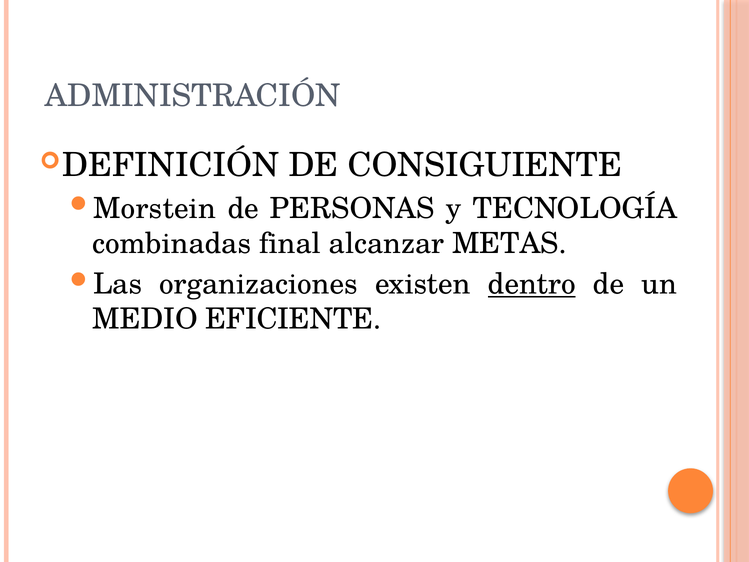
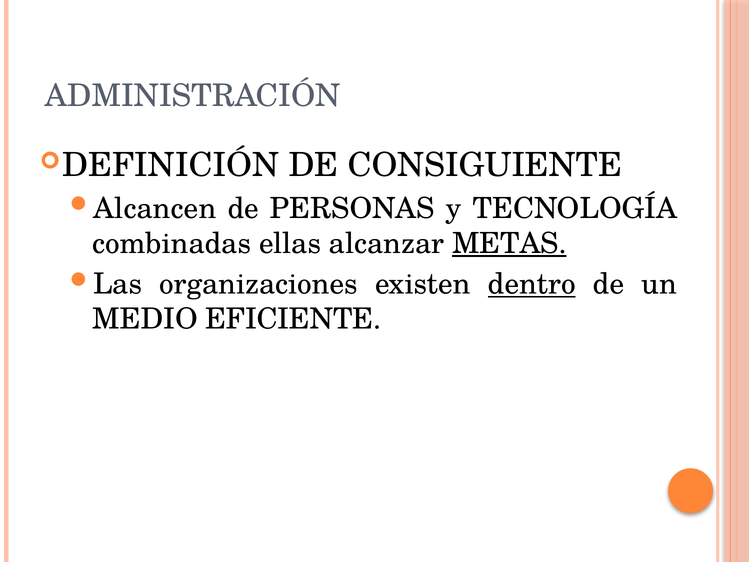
Morstein: Morstein -> Alcancen (155, 208)
final: final -> ellas (290, 243)
METAS underline: none -> present (509, 243)
